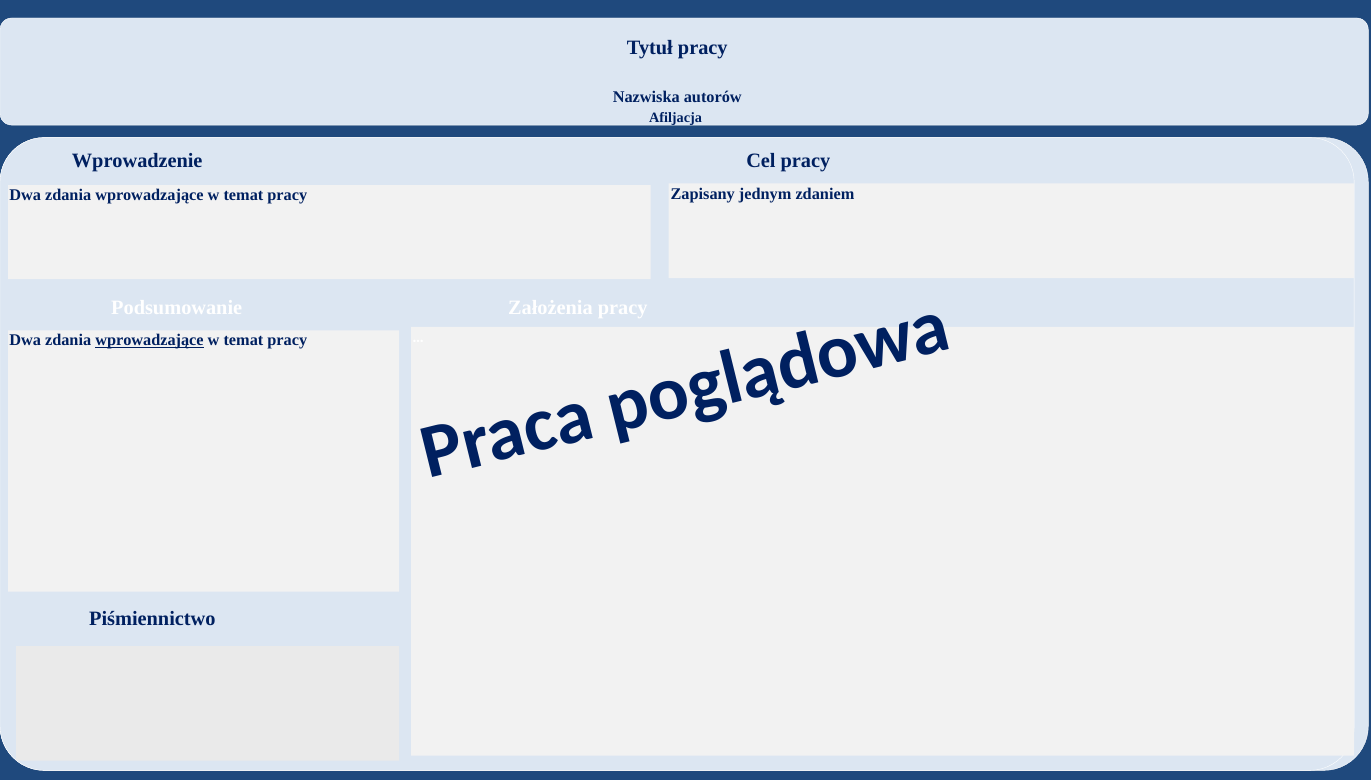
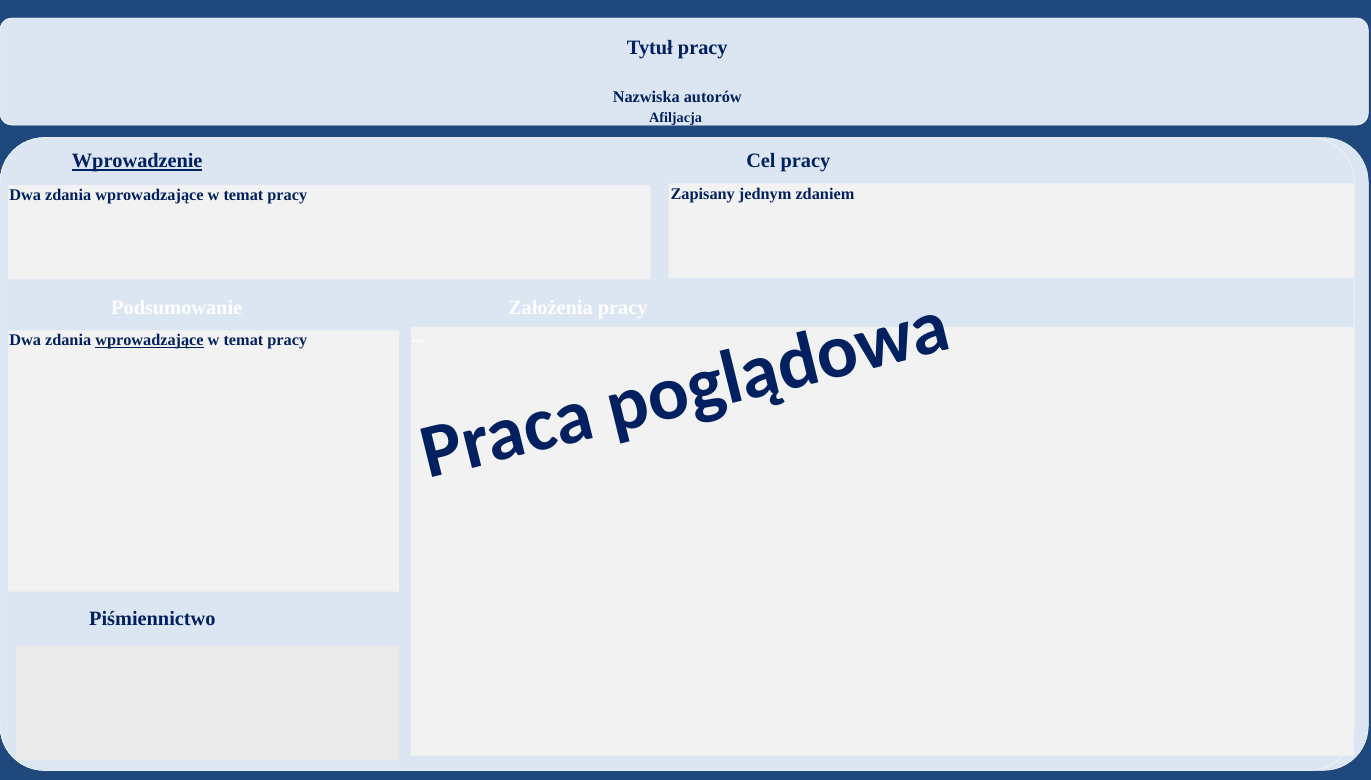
Wprowadzenie underline: none -> present (137, 161)
